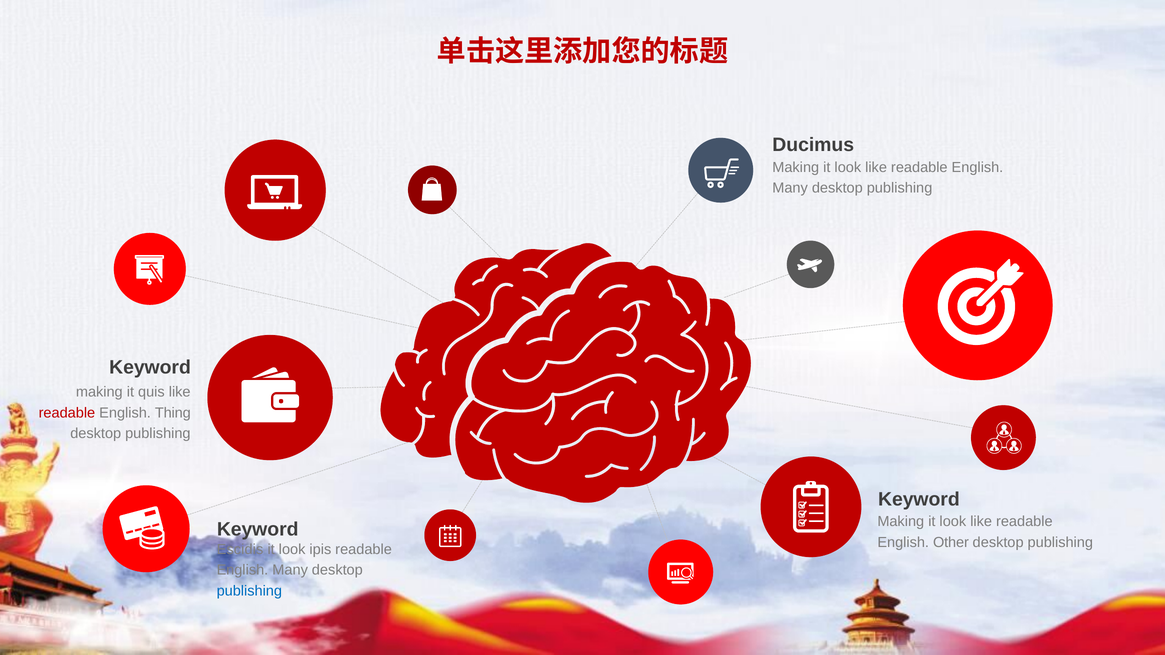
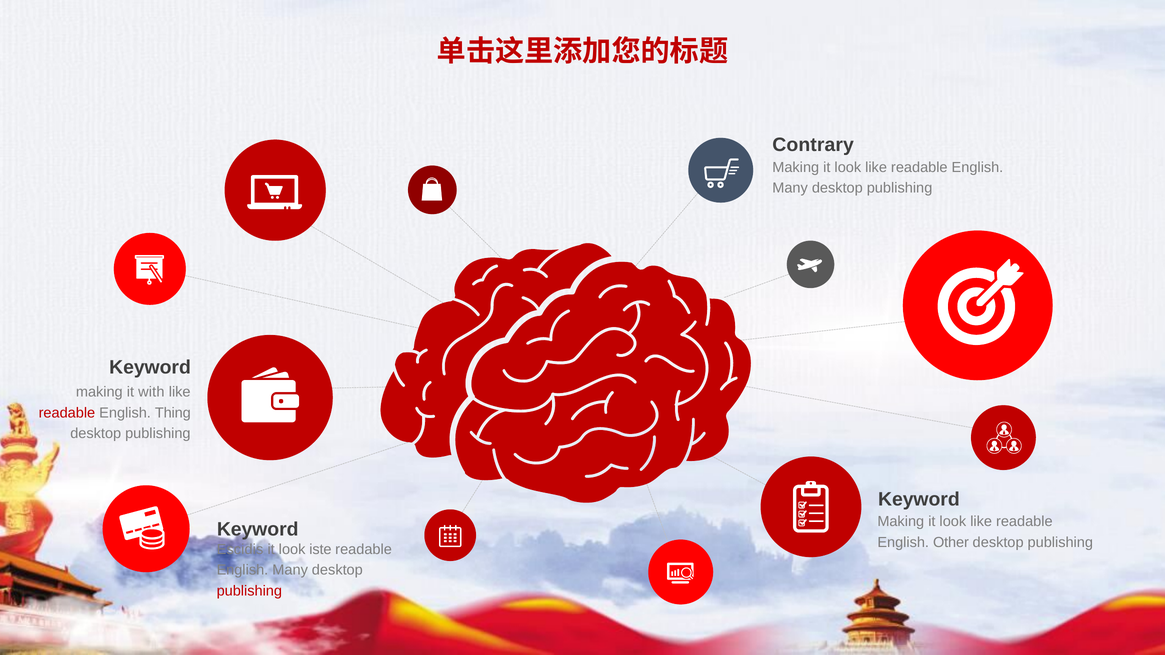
Ducimus: Ducimus -> Contrary (813, 145)
quis: quis -> with (151, 392)
ipis: ipis -> iste (320, 550)
publishing colour: blue -> red (249, 591)
